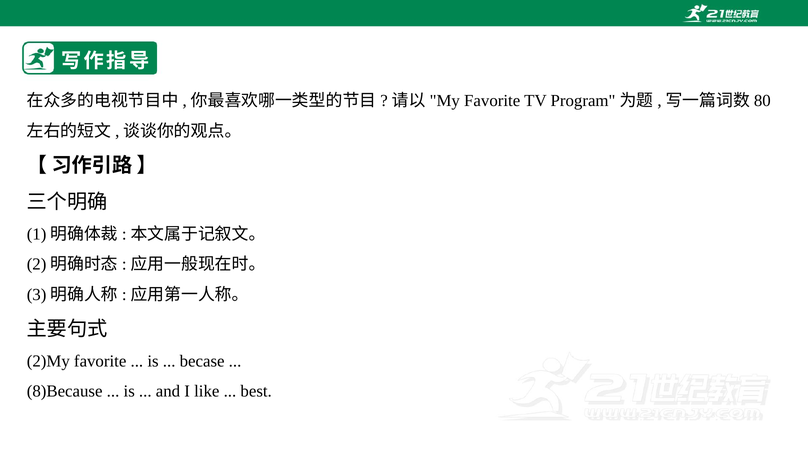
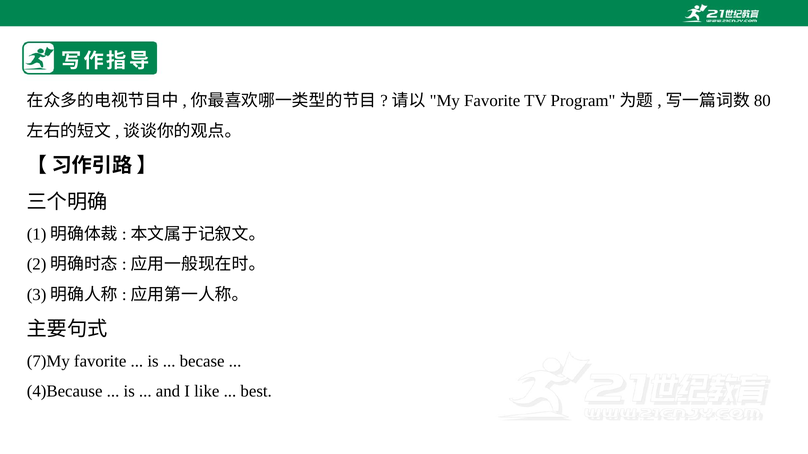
2)My: 2)My -> 7)My (48, 361)
8)Because: 8)Because -> 4)Because (65, 392)
